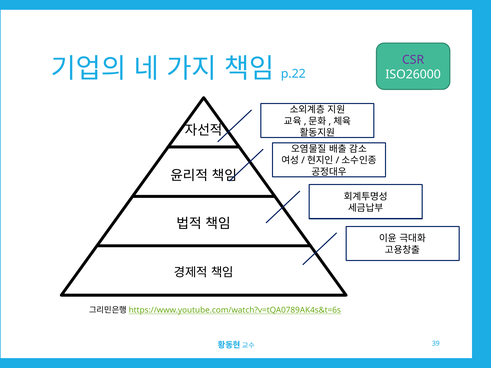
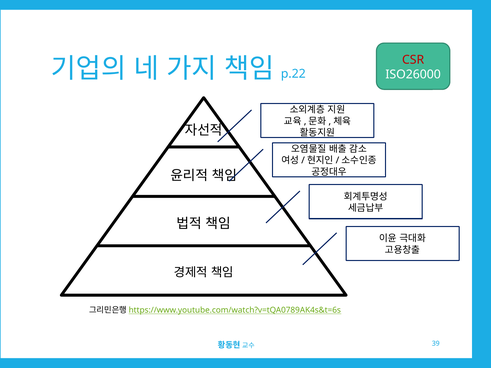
CSR colour: purple -> red (413, 60)
